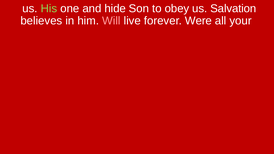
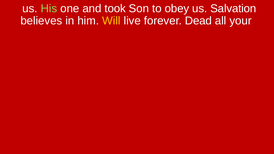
hide: hide -> took (115, 8)
Will colour: pink -> yellow (111, 21)
Were: Were -> Dead (198, 21)
